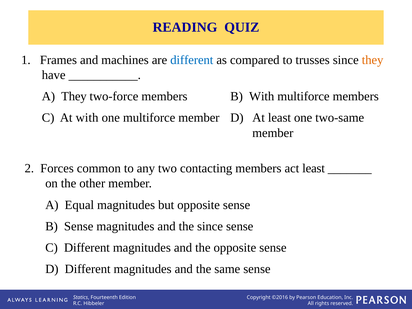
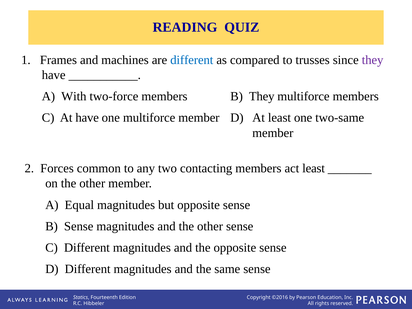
they colour: orange -> purple (373, 60)
A They: They -> With (74, 96)
B With: With -> They (262, 96)
At with: with -> have (87, 118)
and the since: since -> other (210, 226)
